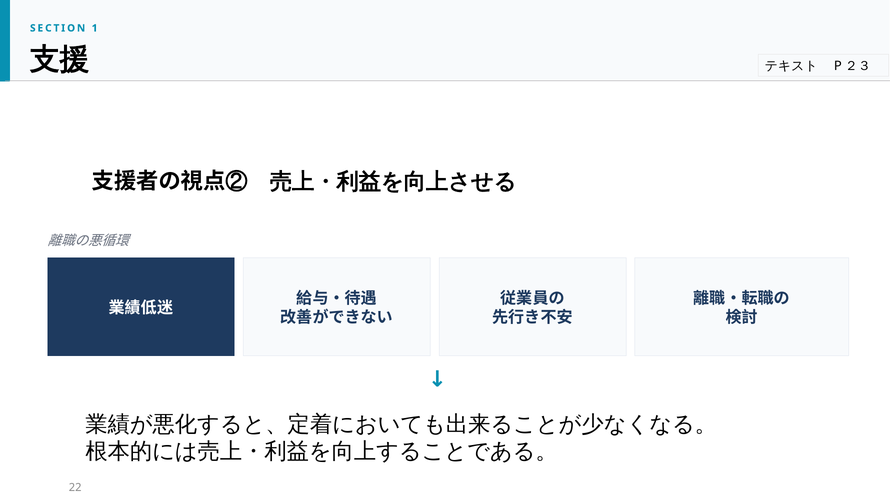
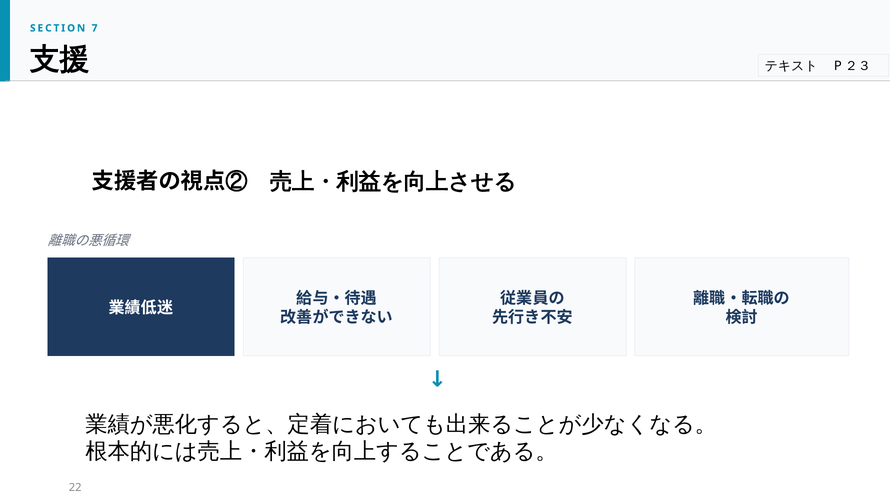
1: 1 -> 7 (95, 28)
